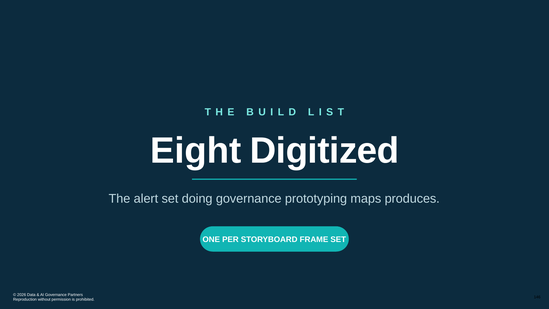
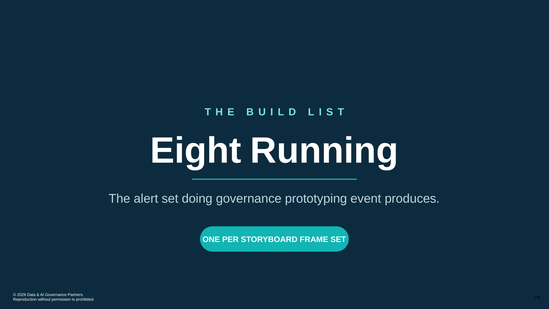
Digitized: Digitized -> Running (324, 151)
maps: maps -> event (366, 198)
